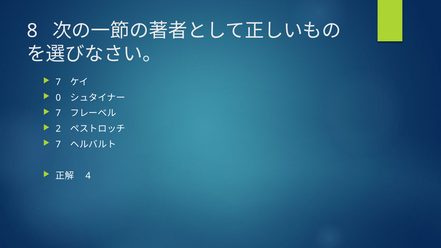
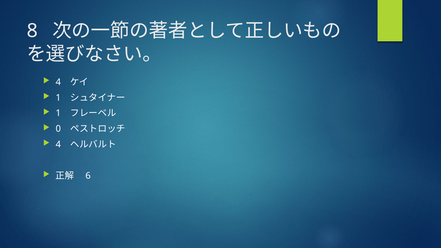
7: 7 -> 4 (58, 82)
0: 0 -> 1 (58, 98)
7: 7 -> 1 (58, 113)
2: 2 -> 0 (58, 129)
7: 7 -> 4 (58, 145)
4: 4 -> 6 (88, 176)
